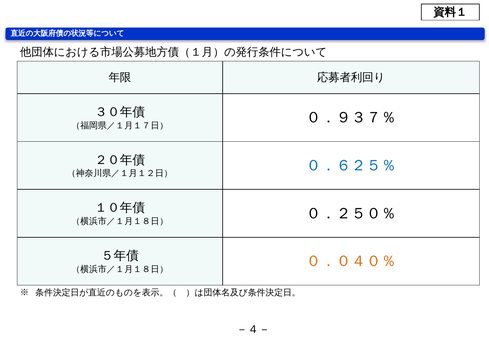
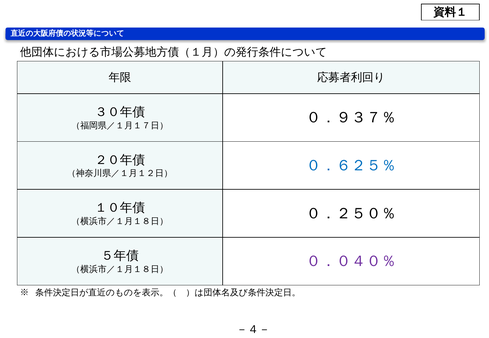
０．０４０％ colour: orange -> purple (351, 262)
